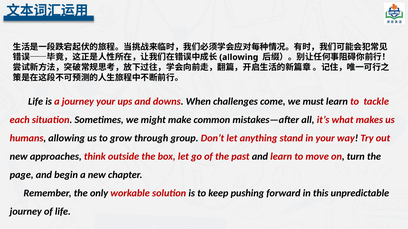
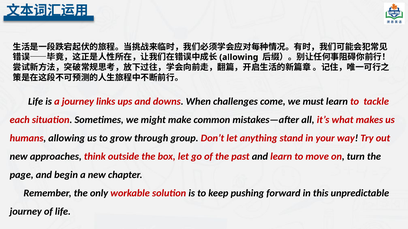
journey your: your -> links (106, 102)
